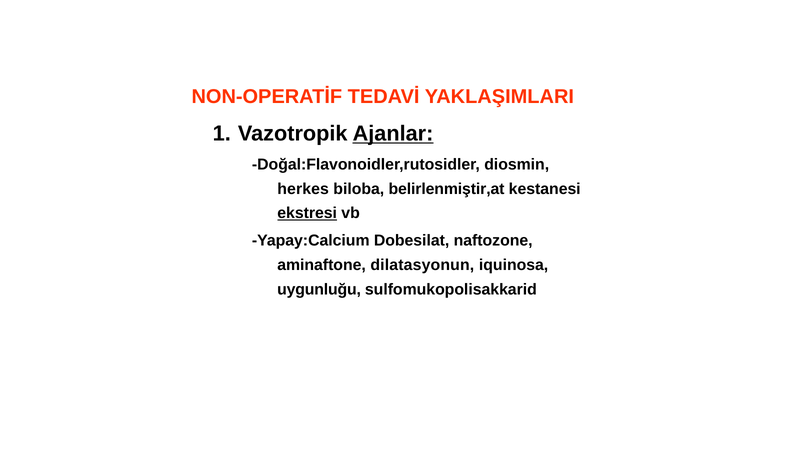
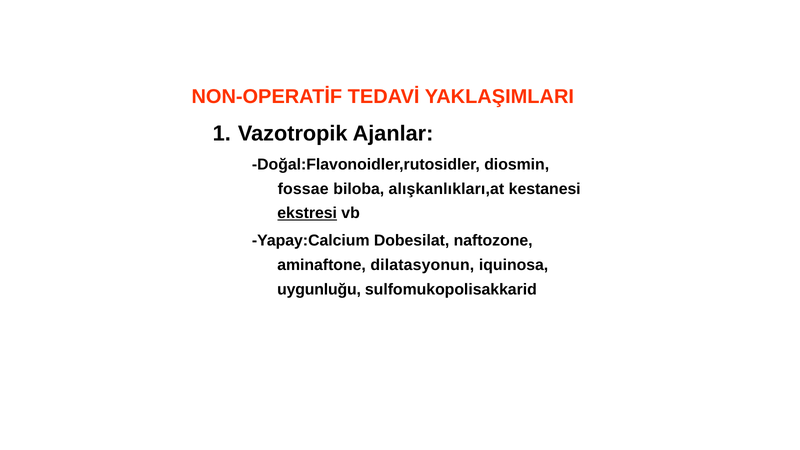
Ajanlar underline: present -> none (393, 134)
herkes: herkes -> fossae (303, 189)
belirlenmiştir,at: belirlenmiştir,at -> alışkanlıkları,at (446, 189)
